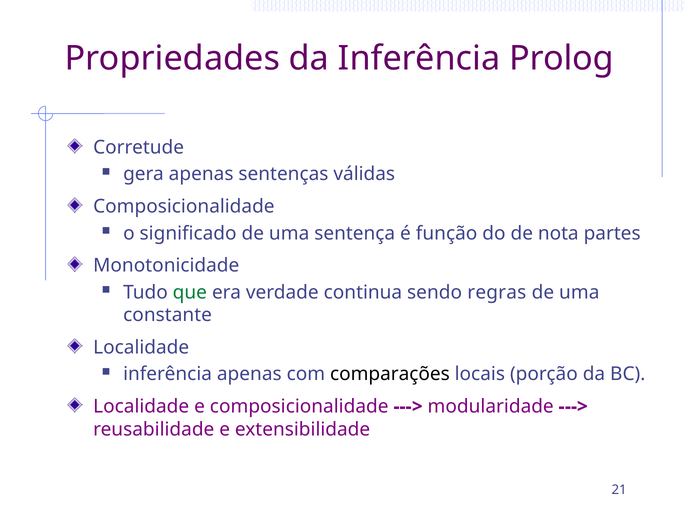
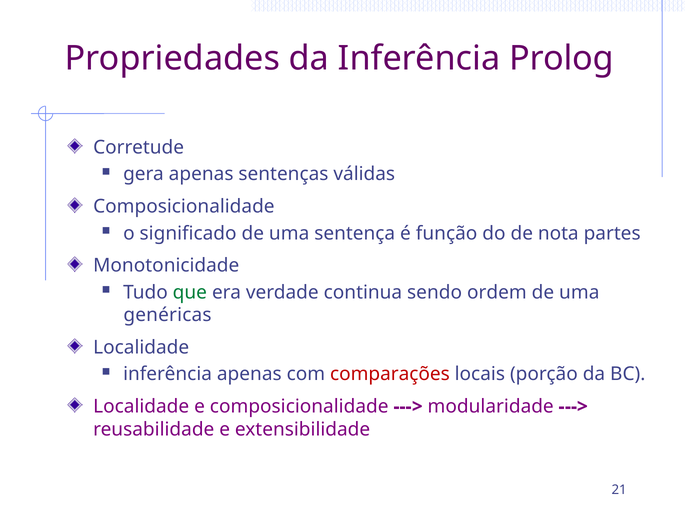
regras: regras -> ordem (497, 292)
constante: constante -> genéricas (167, 315)
comparações colour: black -> red (390, 374)
